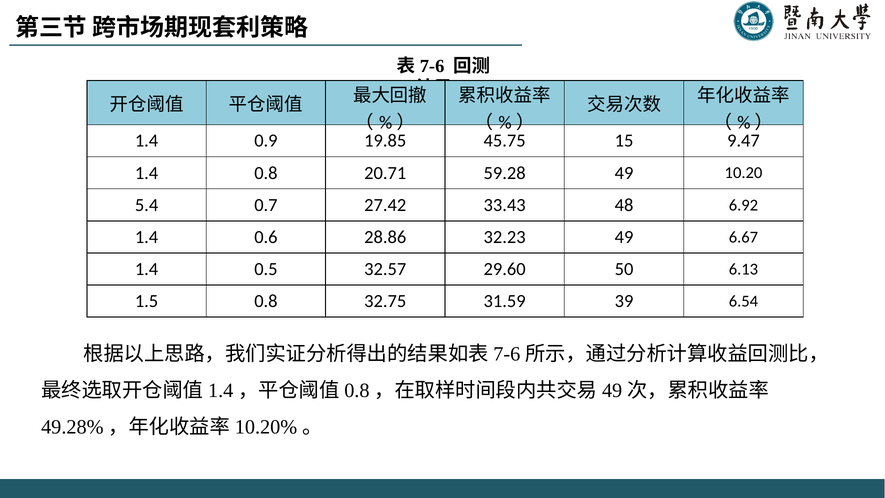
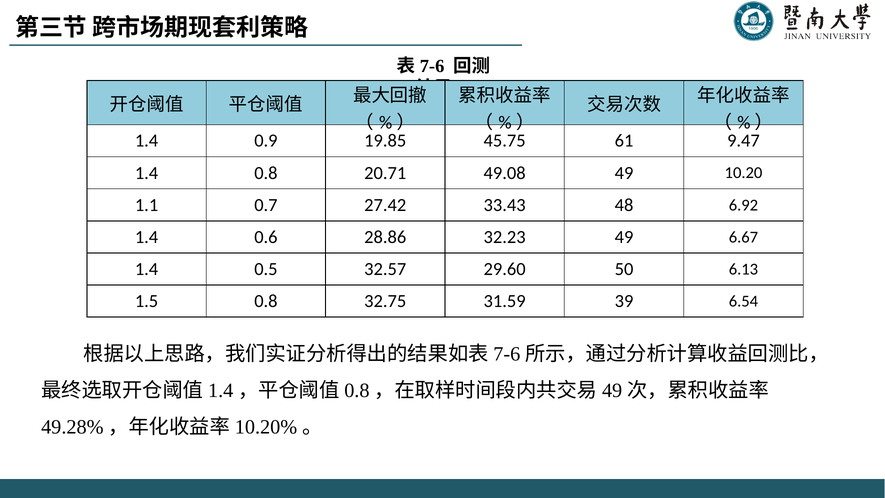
15: 15 -> 61 (624, 141)
59.28: 59.28 -> 49.08 (505, 173)
5.4: 5.4 -> 1.1 (147, 205)
